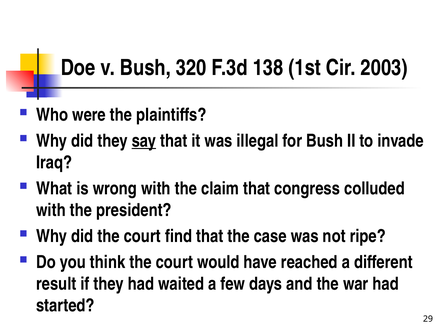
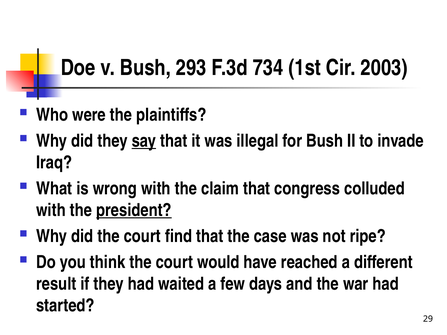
320: 320 -> 293 (191, 68)
138: 138 -> 734 (268, 68)
president underline: none -> present (134, 210)
